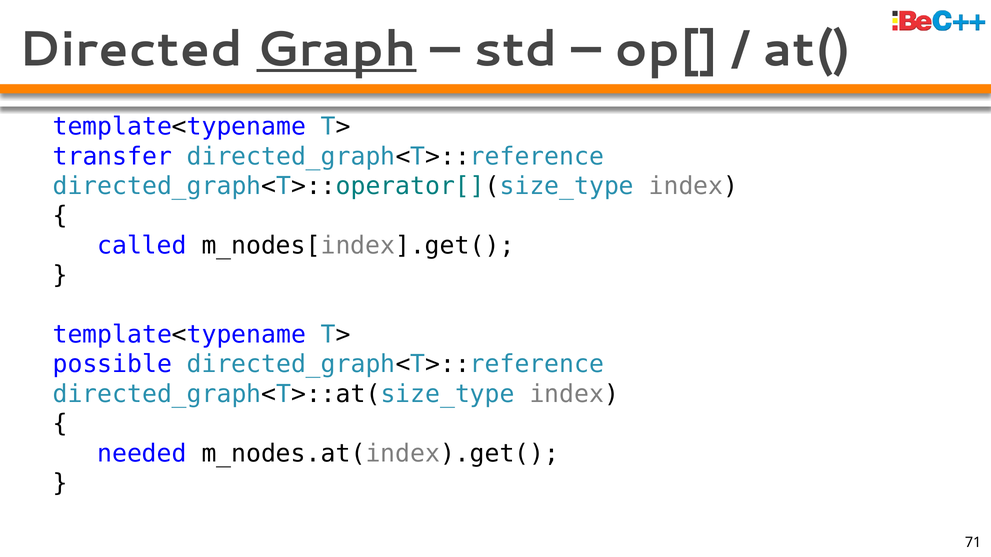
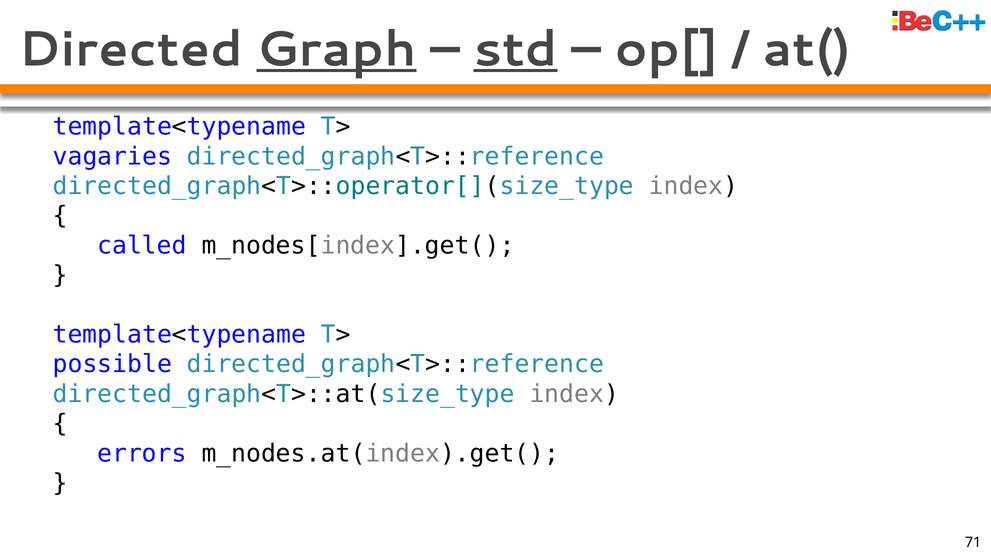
std underline: none -> present (516, 49)
transfer: transfer -> vagaries (112, 157)
needed: needed -> errors (142, 454)
